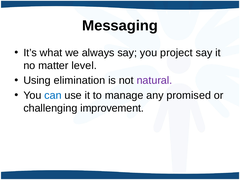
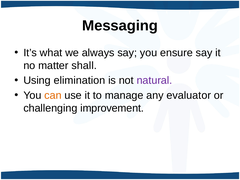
project: project -> ensure (176, 53)
level: level -> shall (84, 66)
can colour: blue -> orange (53, 95)
promised: promised -> evaluator (189, 95)
